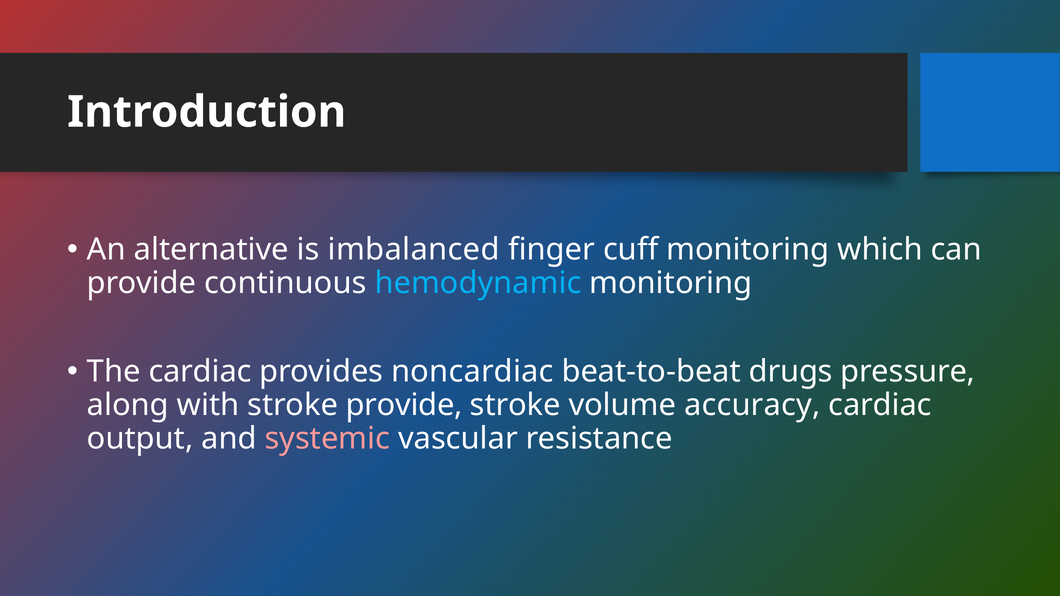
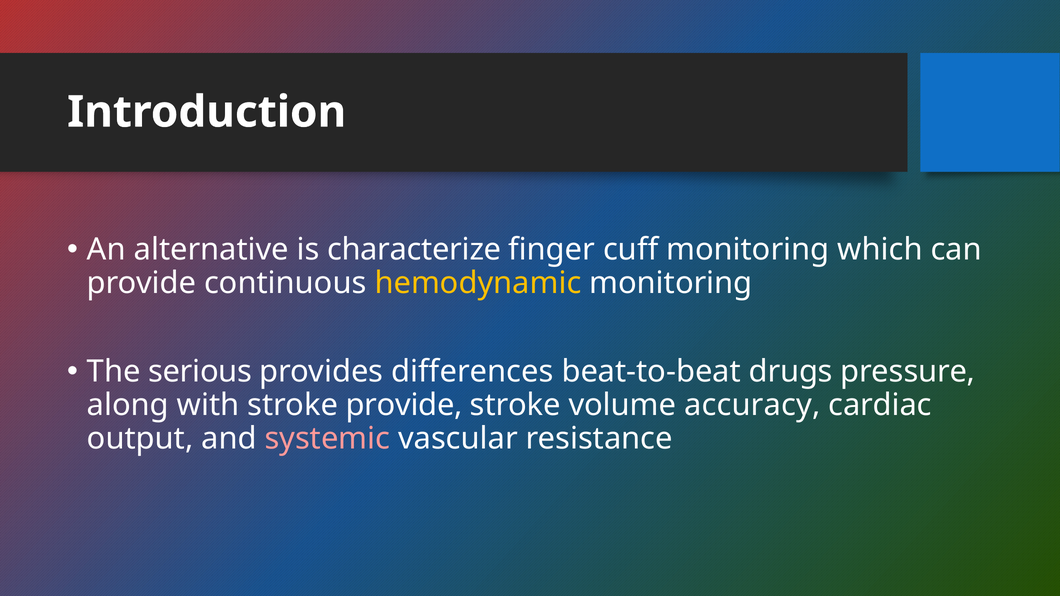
imbalanced: imbalanced -> characterize (414, 250)
hemodynamic colour: light blue -> yellow (478, 283)
The cardiac: cardiac -> serious (200, 372)
noncardiac: noncardiac -> differences (472, 372)
